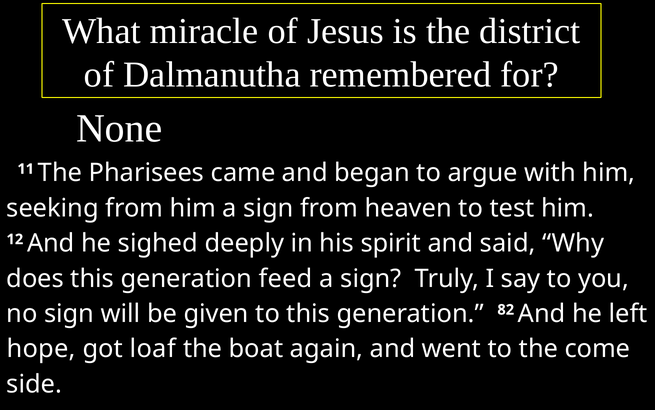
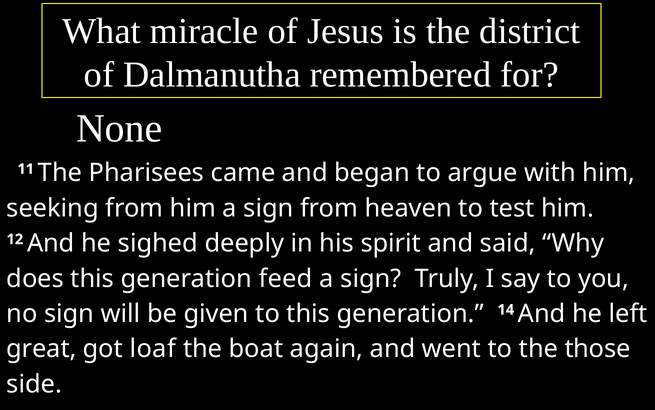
82: 82 -> 14 (506, 309)
hope: hope -> great (41, 349)
come: come -> those (597, 349)
